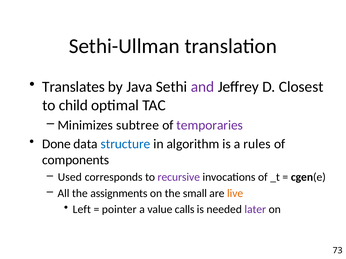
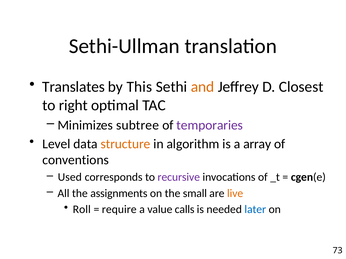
Java: Java -> This (139, 87)
and colour: purple -> orange (203, 87)
child: child -> right (73, 105)
Done: Done -> Level (56, 144)
structure colour: blue -> orange (126, 144)
rules: rules -> array (257, 144)
components: components -> conventions (76, 160)
Left: Left -> Roll (82, 210)
pointer: pointer -> require (119, 210)
later colour: purple -> blue (255, 210)
